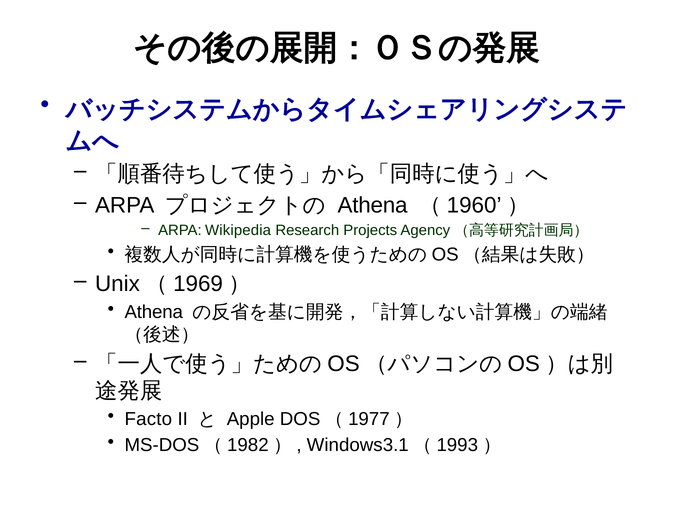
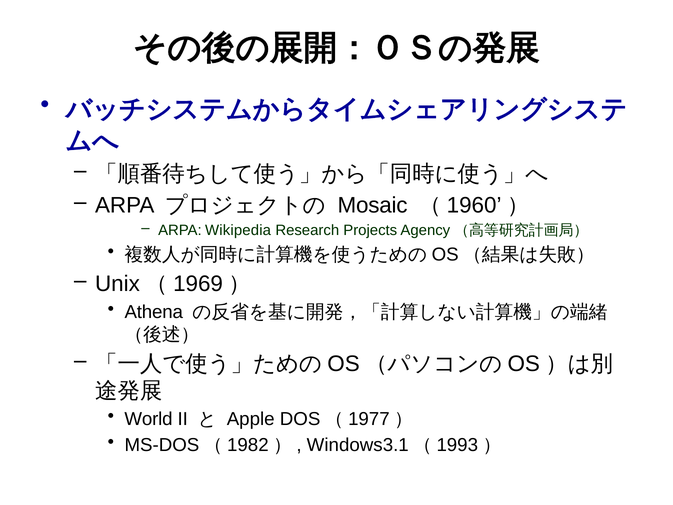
Athena: Athena -> Mosaic (373, 205)
Facto: Facto -> World (149, 419)
